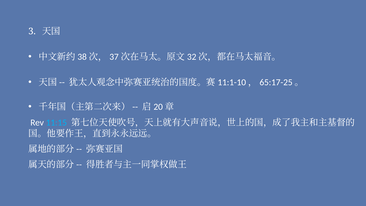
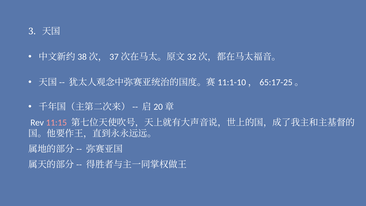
11:15 colour: light blue -> pink (56, 122)
